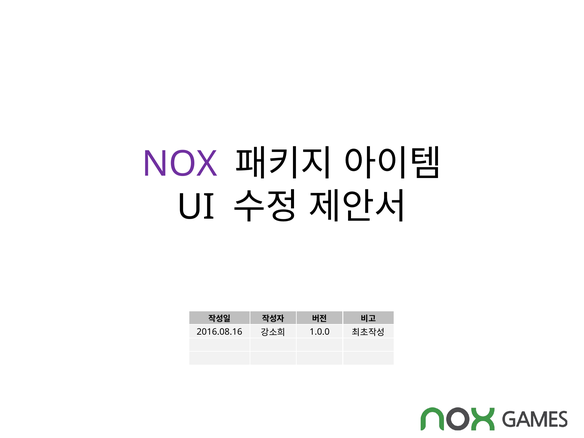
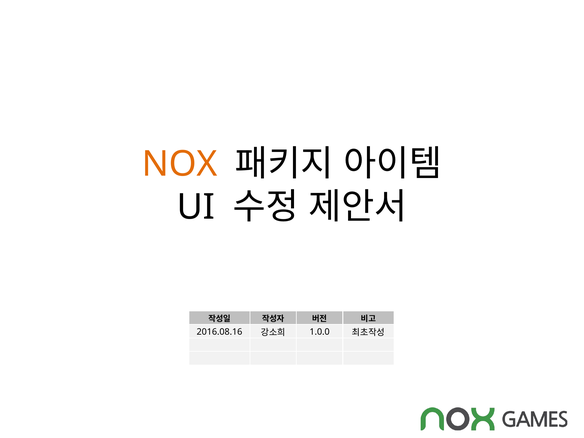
NOX colour: purple -> orange (180, 164)
